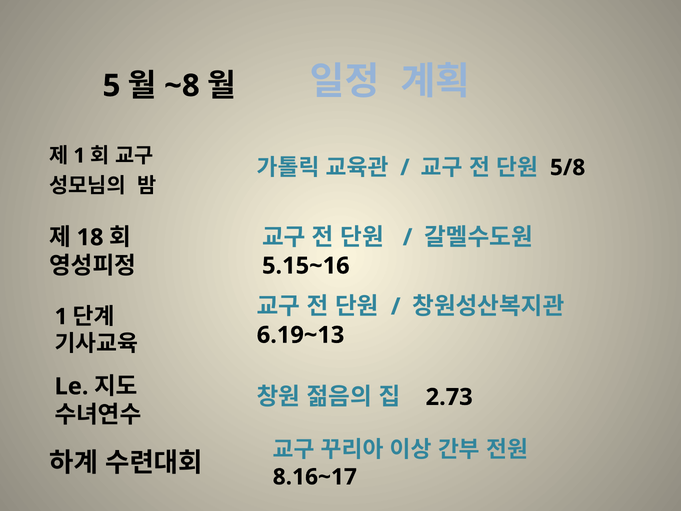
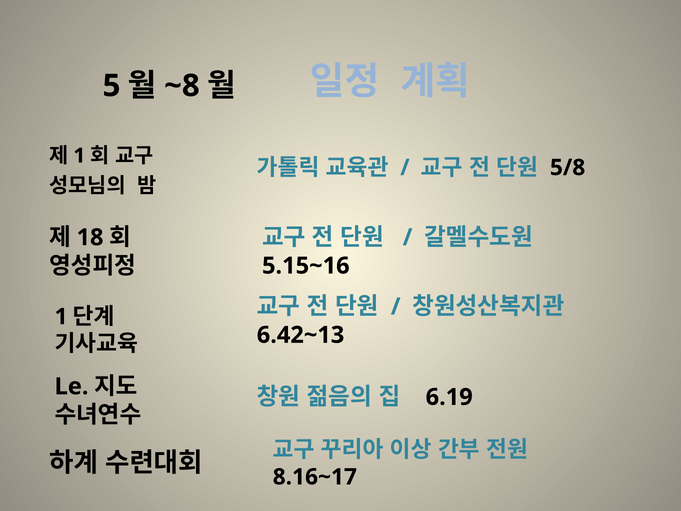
6.19~13: 6.19~13 -> 6.42~13 (301, 335)
2.73: 2.73 -> 6.19 (449, 397)
